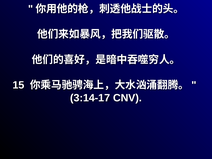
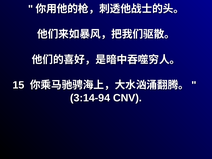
3:14-17: 3:14-17 -> 3:14-94 (90, 98)
